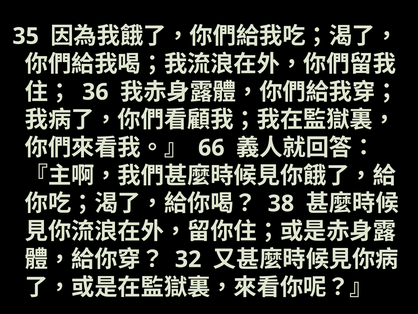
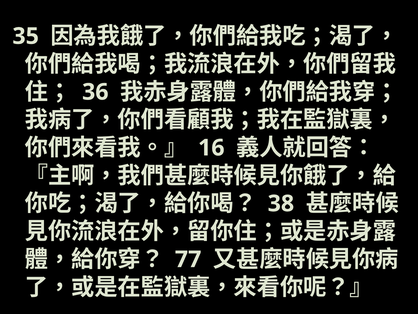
66: 66 -> 16 (211, 148)
32: 32 -> 77 (188, 259)
